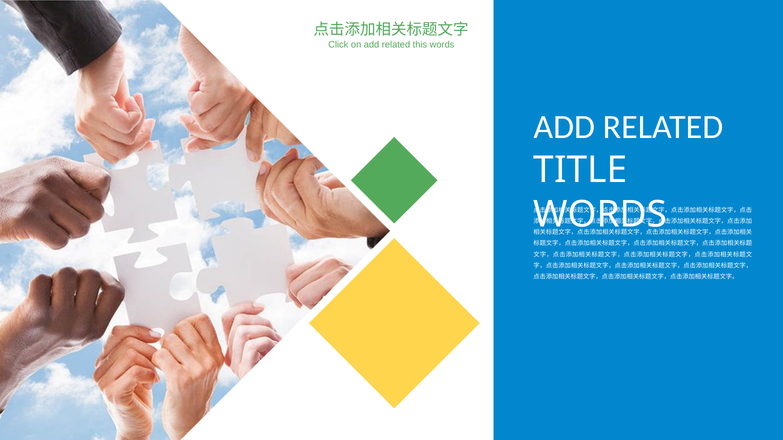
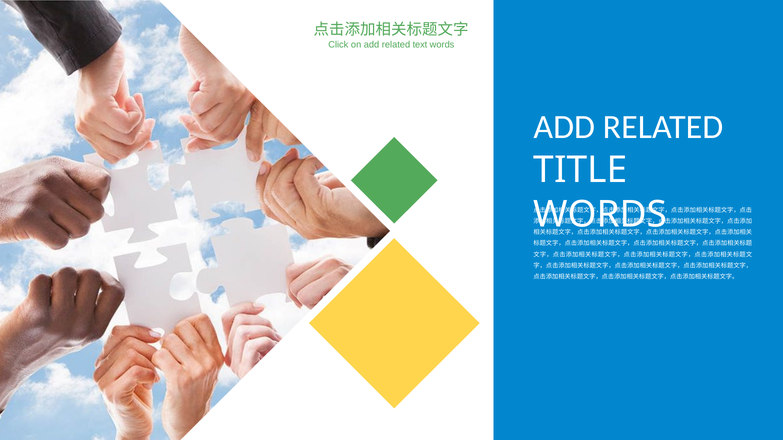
this: this -> text (420, 45)
